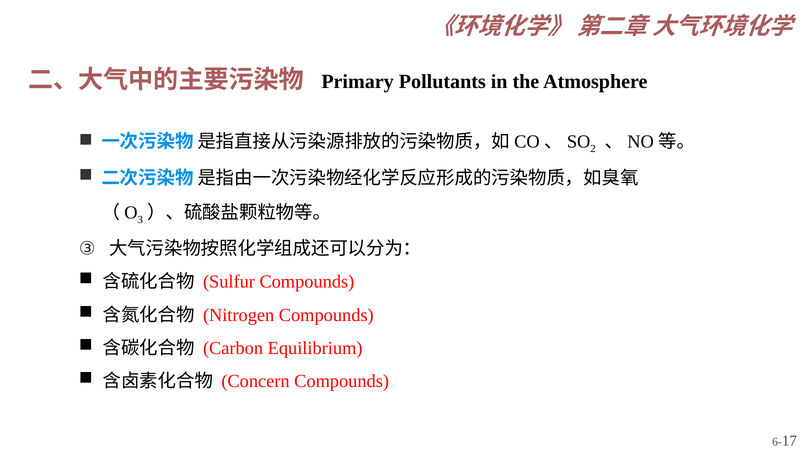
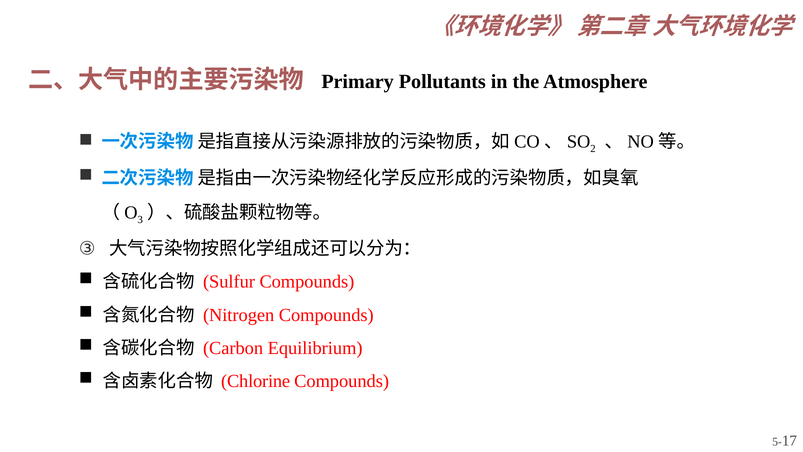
Concern: Concern -> Chlorine (256, 381)
6-: 6- -> 5- (777, 442)
